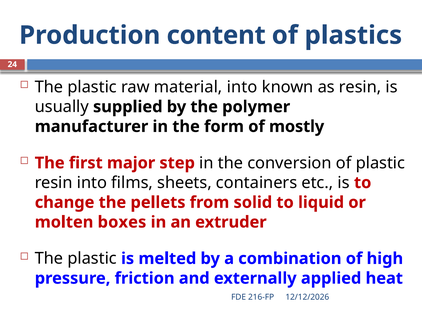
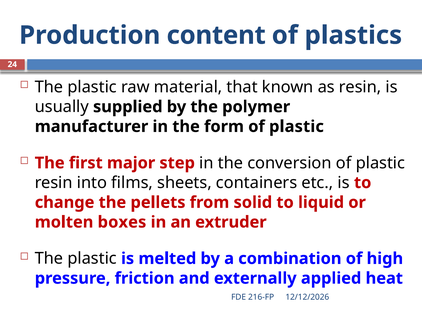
material into: into -> that (242, 87)
form of mostly: mostly -> plastic (296, 126)
